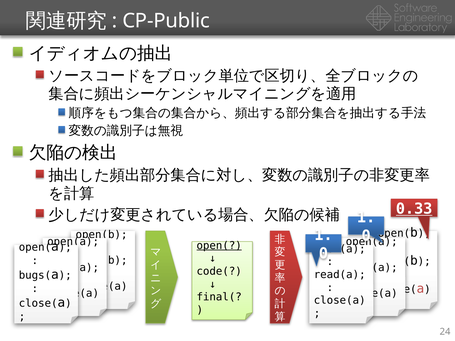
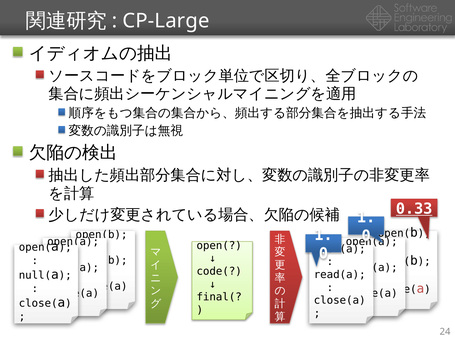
CP-Public: CP-Public -> CP-Large (166, 21)
open( underline: present -> none (219, 246)
bugs(: bugs( -> null( (35, 276)
